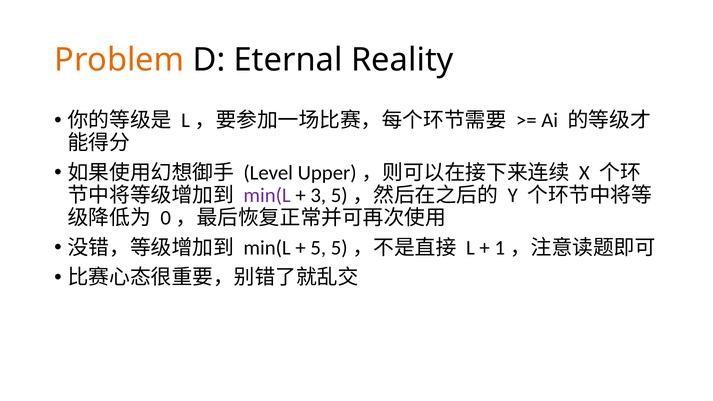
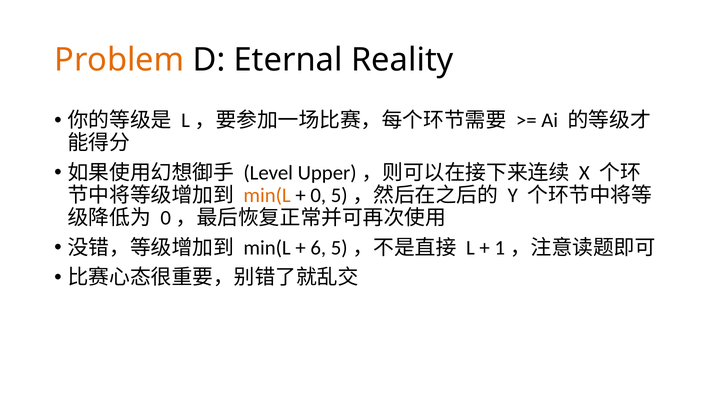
min(L colour: purple -> orange (267, 195)
3: 3 -> 0 (318, 195)
5: 5 -> 6 (318, 248)
